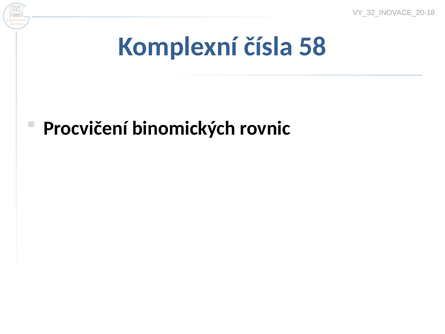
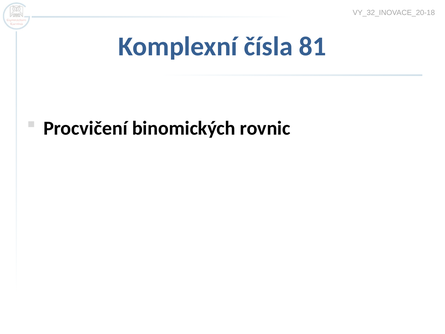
58: 58 -> 81 (313, 46)
